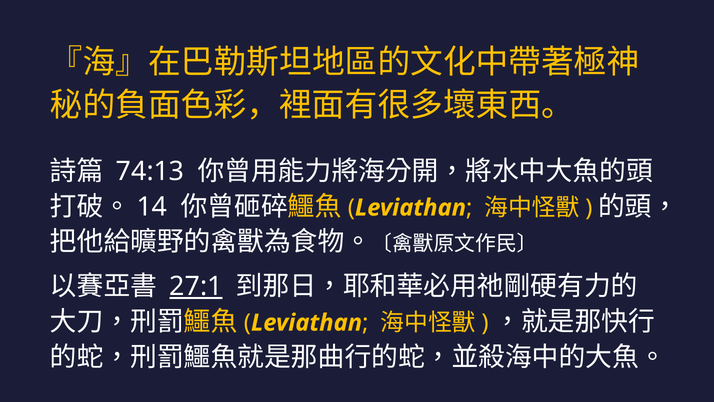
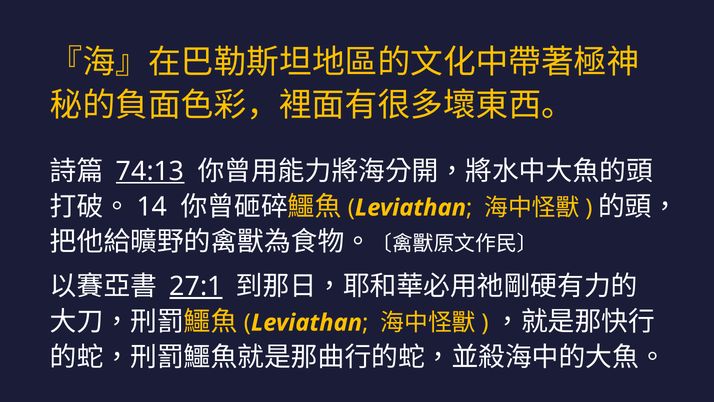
74:13 underline: none -> present (150, 171)
